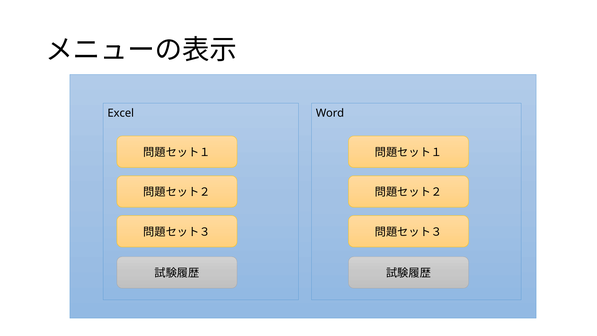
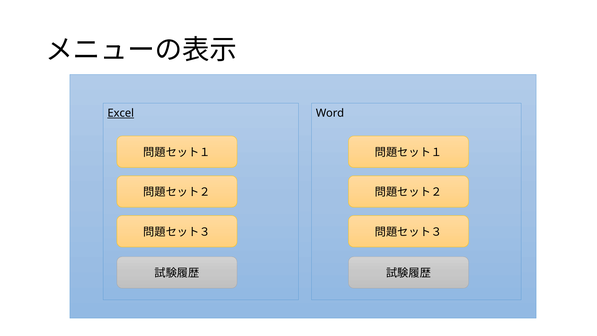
Excel underline: none -> present (121, 113)
